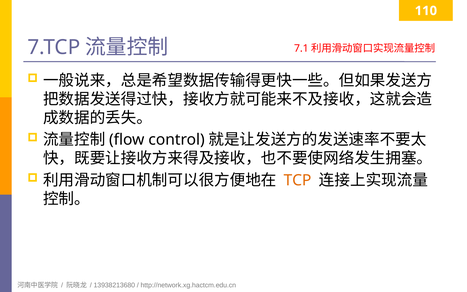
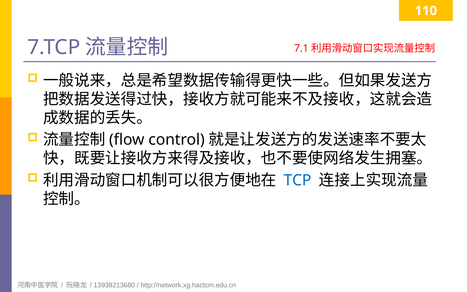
TCP colour: orange -> blue (297, 180)
